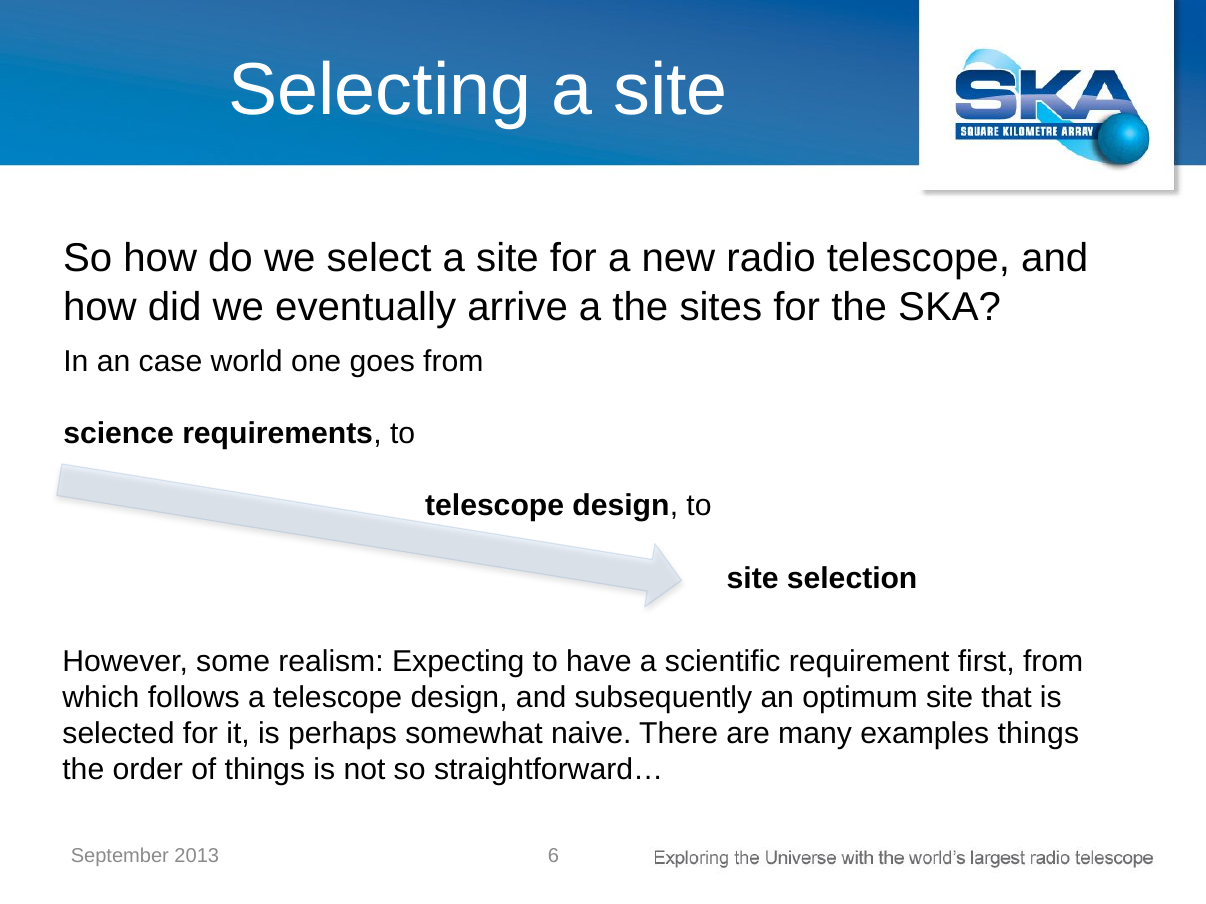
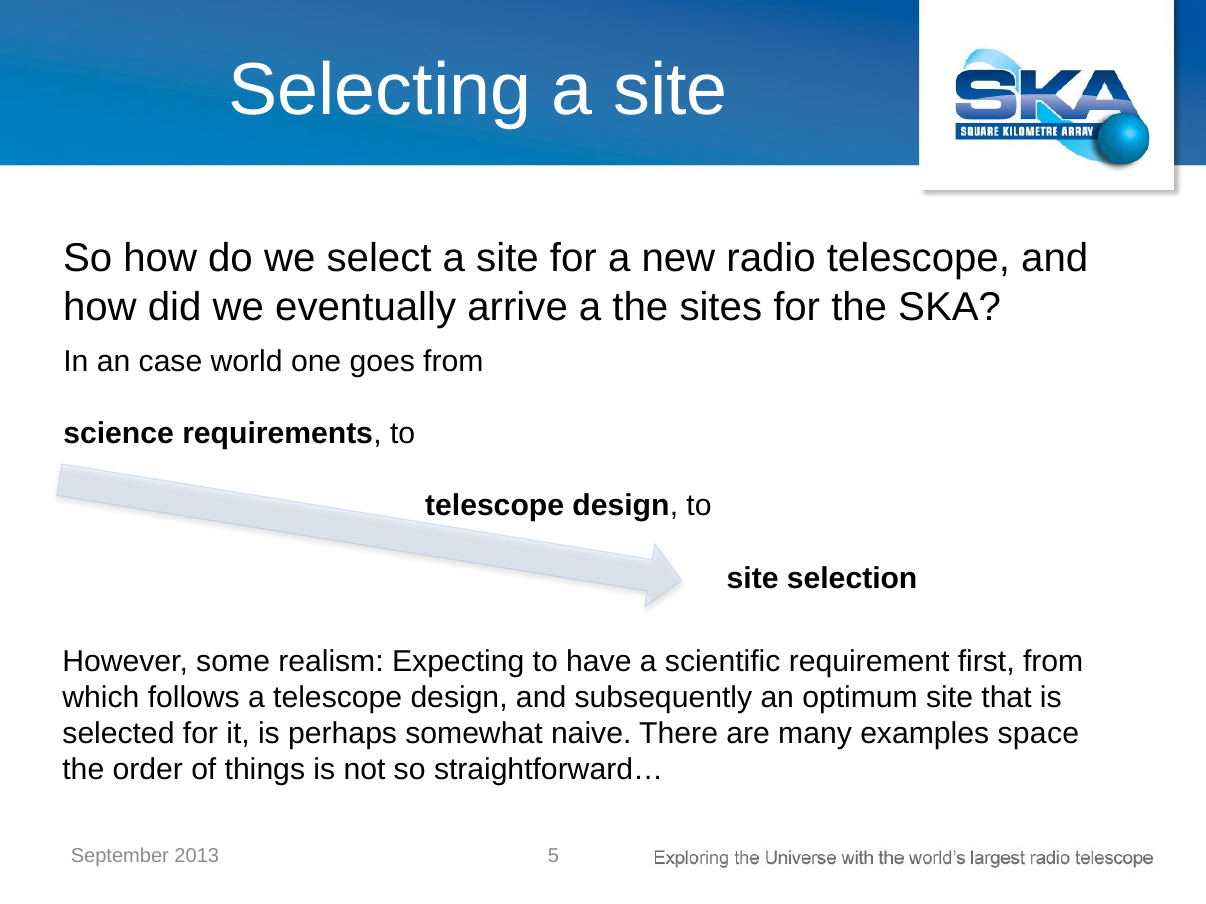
examples things: things -> space (1038, 734)
6: 6 -> 5 (553, 856)
